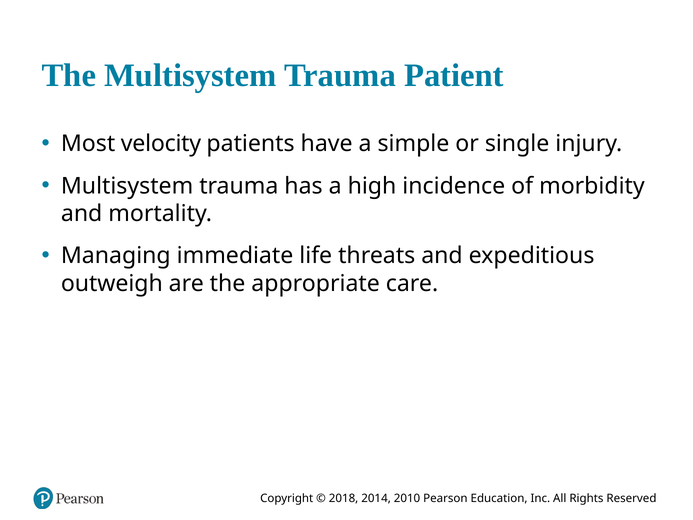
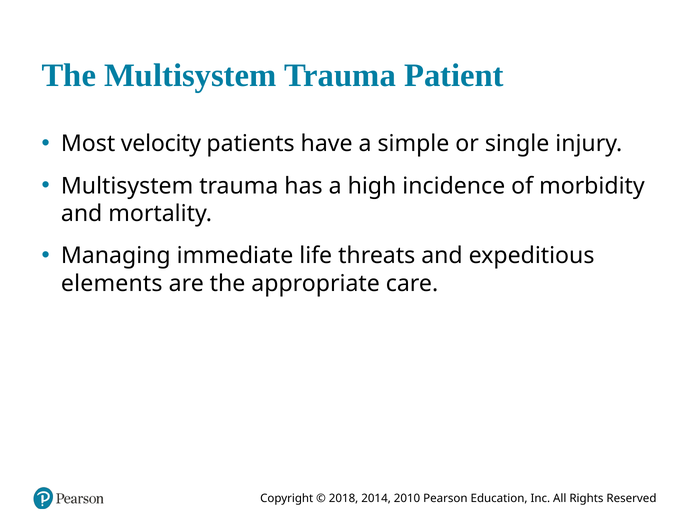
outweigh: outweigh -> elements (112, 283)
